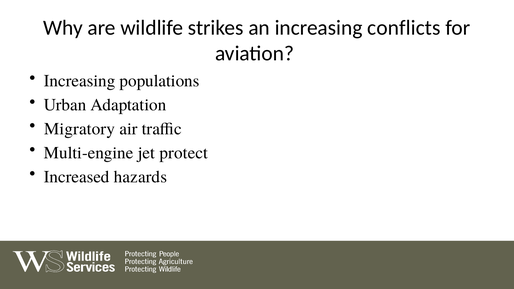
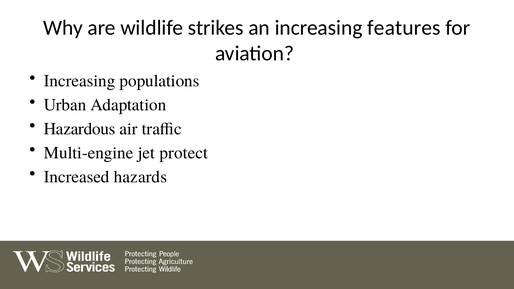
conflicts: conflicts -> features (404, 28)
Migratory: Migratory -> Hazardous (80, 129)
